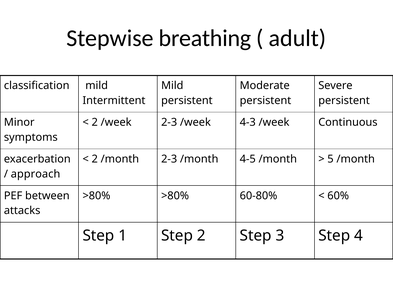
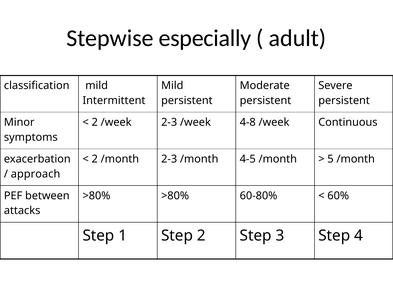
breathing: breathing -> especially (205, 38)
4-3: 4-3 -> 4-8 (248, 122)
